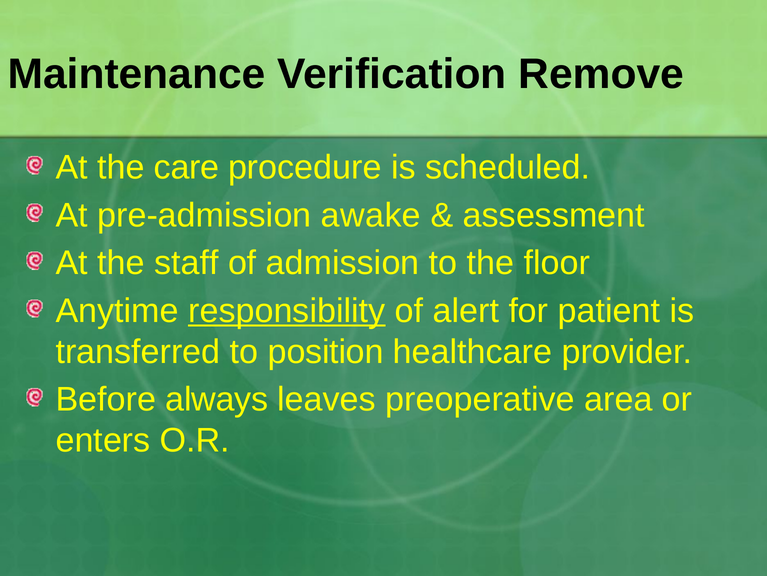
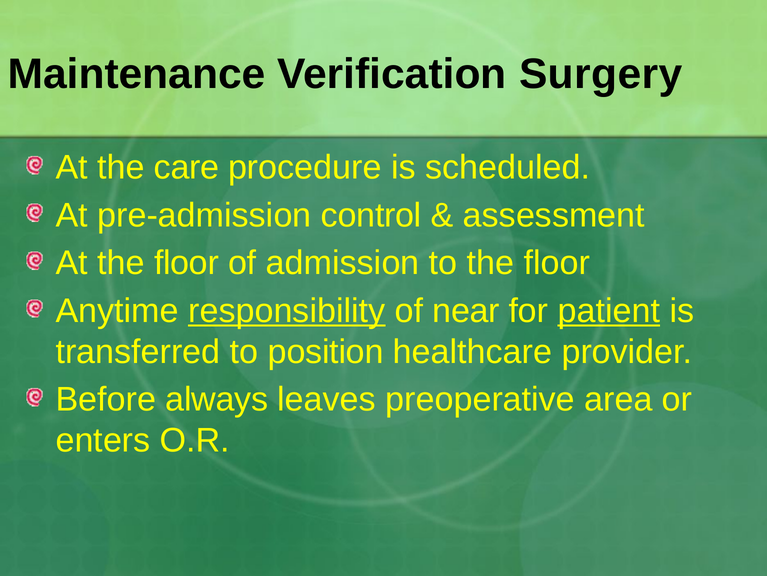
Remove: Remove -> Surgery (601, 74)
awake: awake -> control (371, 215)
At the staff: staff -> floor (186, 263)
alert: alert -> near (466, 311)
patient underline: none -> present (609, 311)
